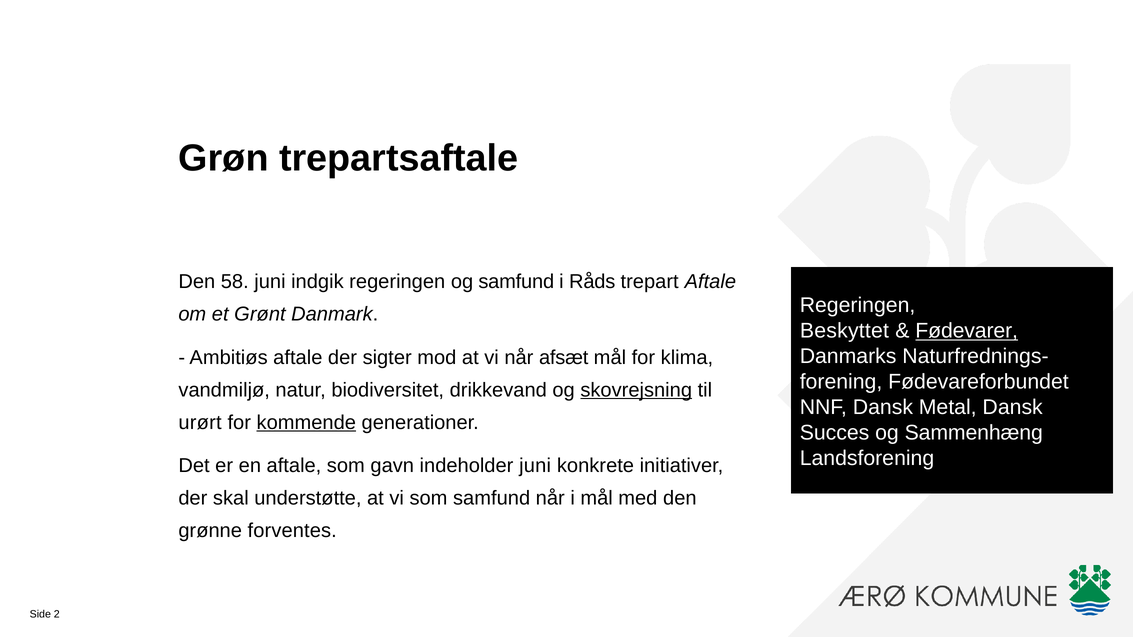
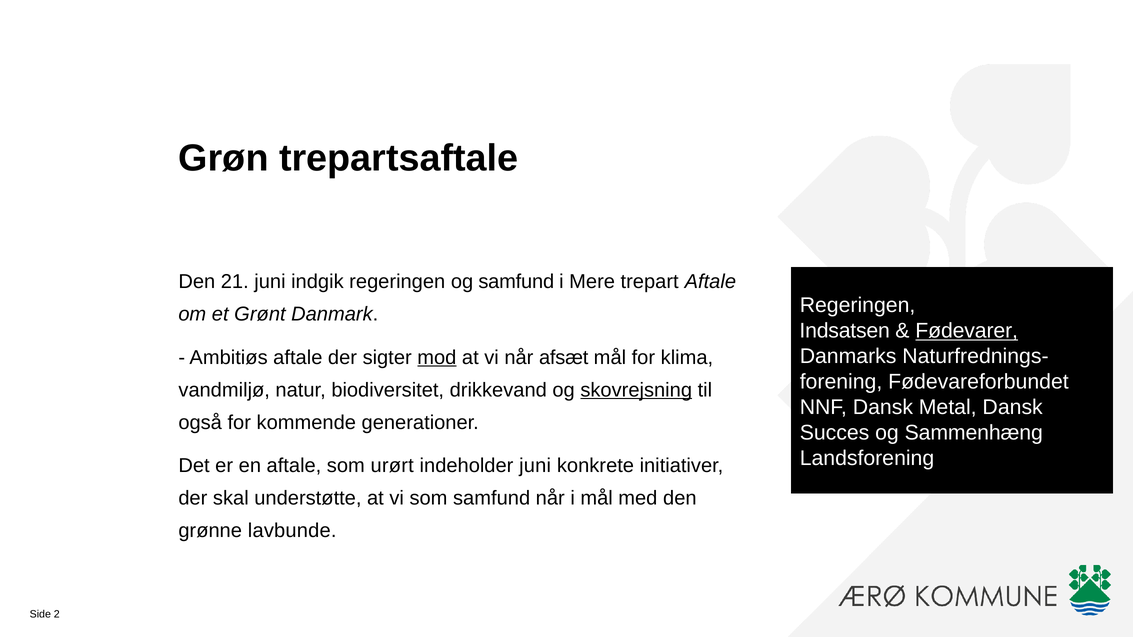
58: 58 -> 21 (235, 282)
Råds: Råds -> Mere (592, 282)
Beskyttet: Beskyttet -> Indsatsen (845, 331)
mod underline: none -> present (437, 358)
urørt: urørt -> også (200, 423)
kommende underline: present -> none (306, 423)
gavn: gavn -> urørt (392, 466)
forventes: forventes -> lavbunde (292, 531)
